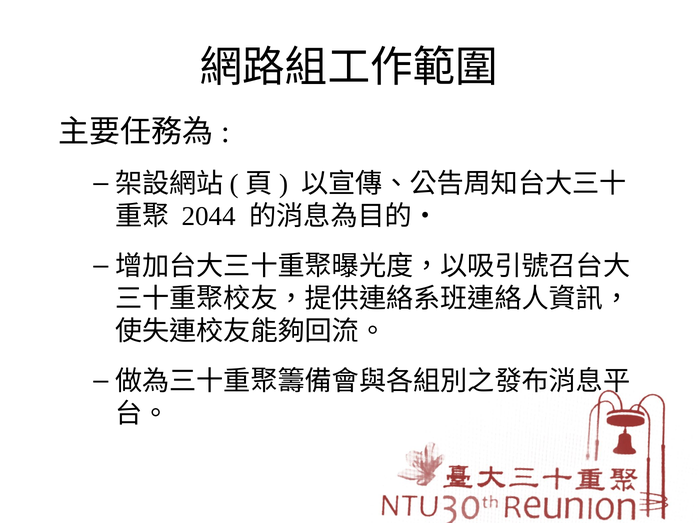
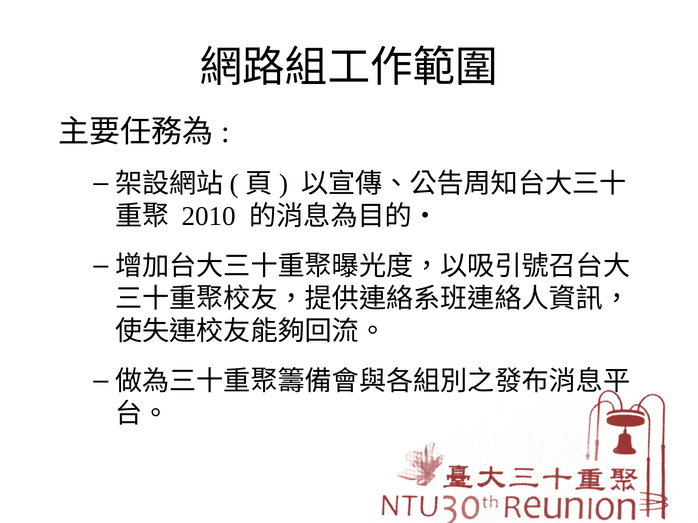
2044: 2044 -> 2010 (209, 217)
